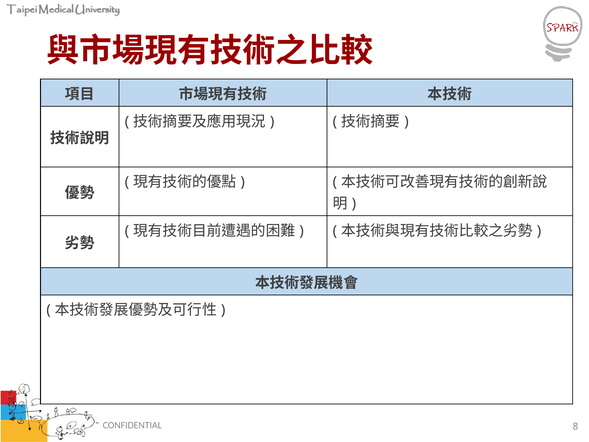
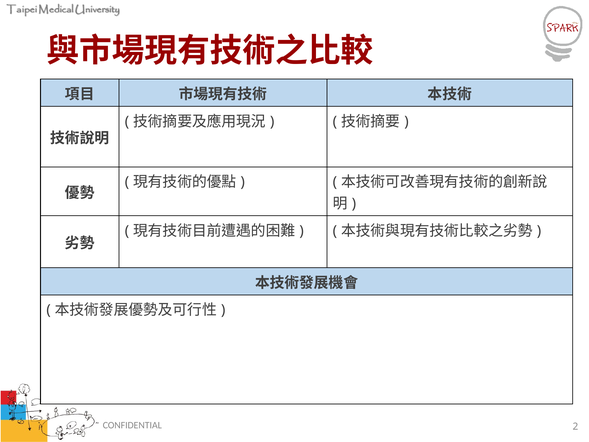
8: 8 -> 2 (575, 426)
